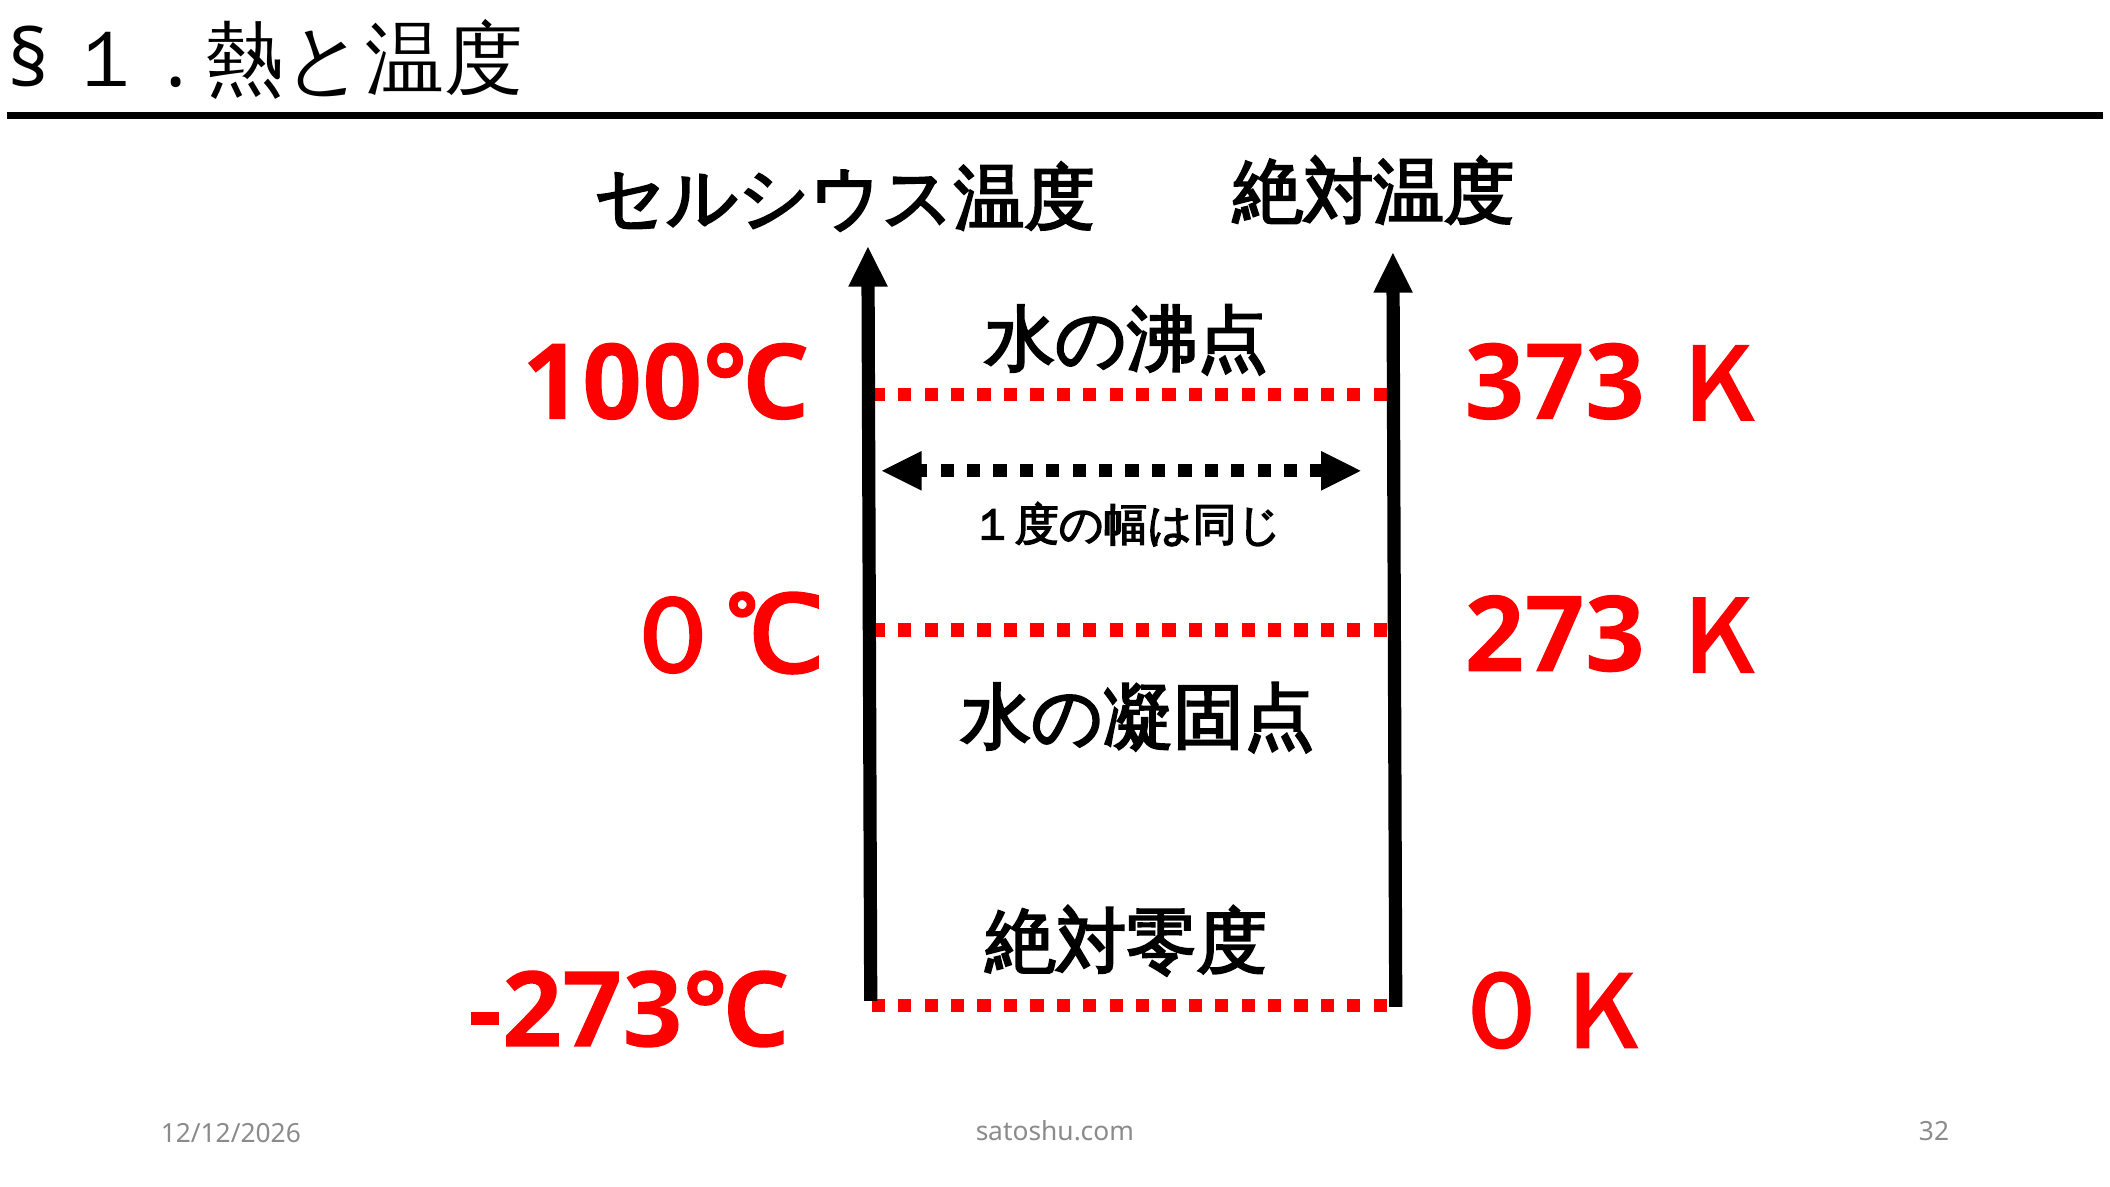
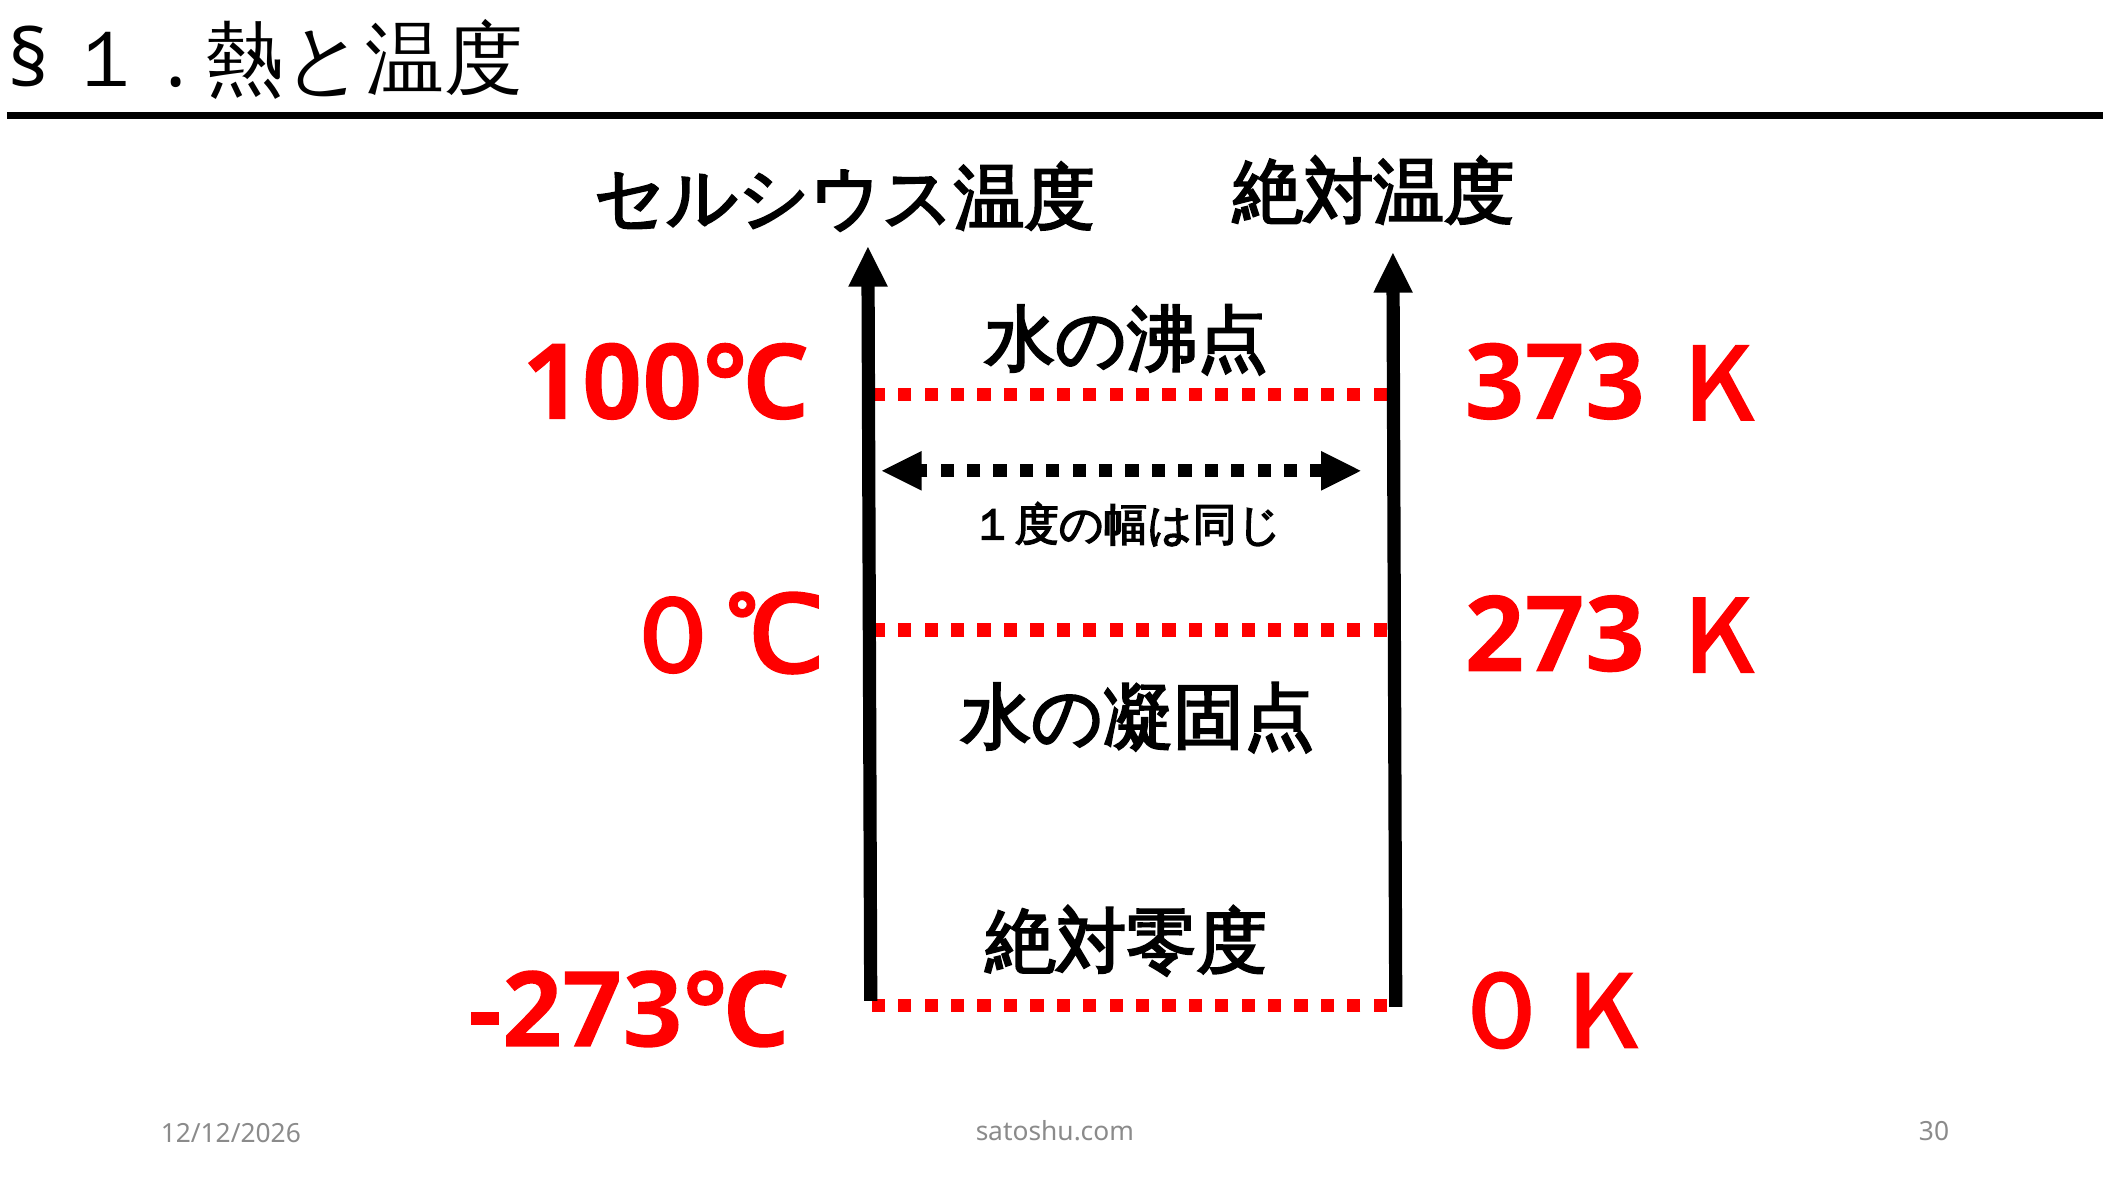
32: 32 -> 30 (1934, 1131)
